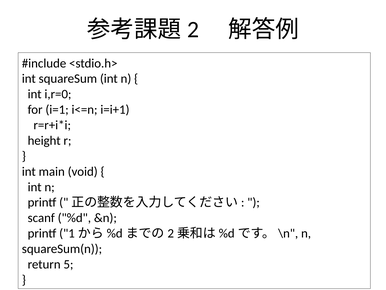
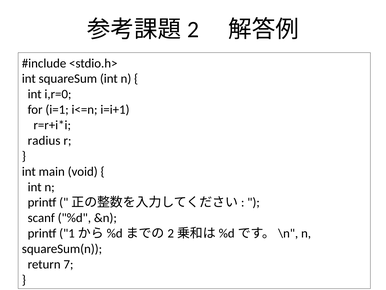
height: height -> radius (44, 140)
5: 5 -> 7 (68, 264)
